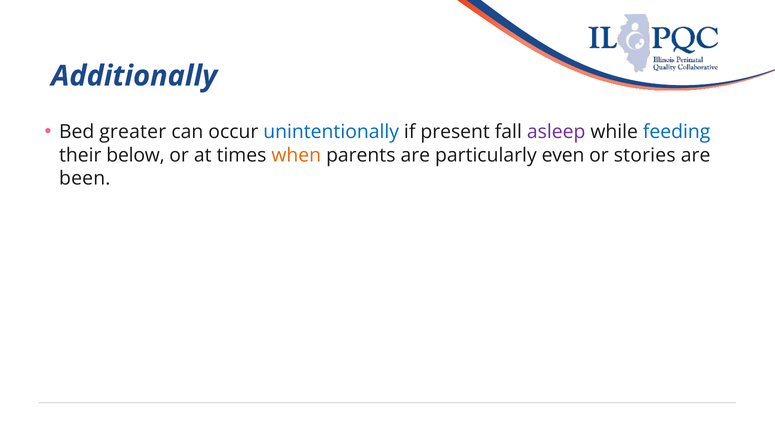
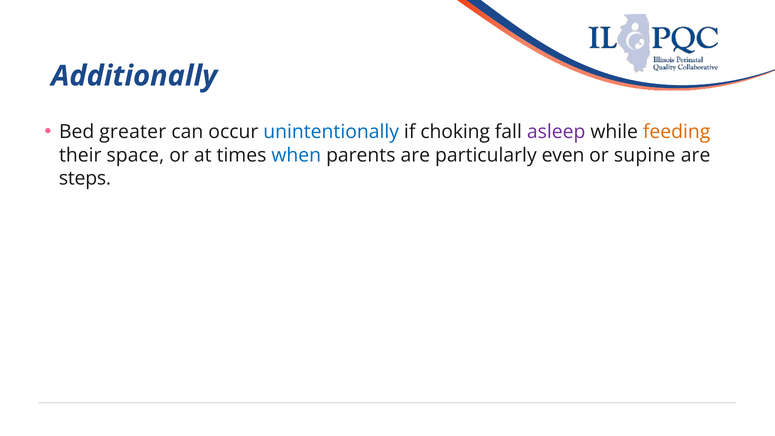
present: present -> choking (455, 132)
feeding colour: blue -> orange (677, 132)
below: below -> space (135, 155)
when colour: orange -> blue (296, 155)
stories: stories -> supine (645, 155)
been: been -> steps (85, 178)
